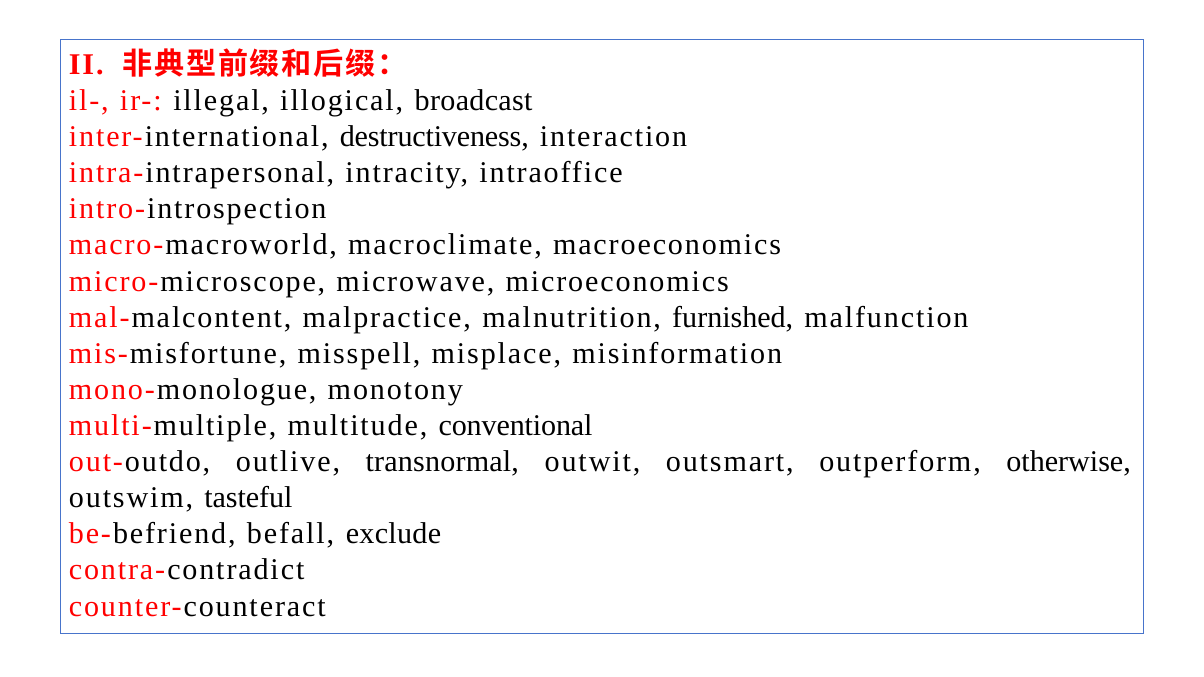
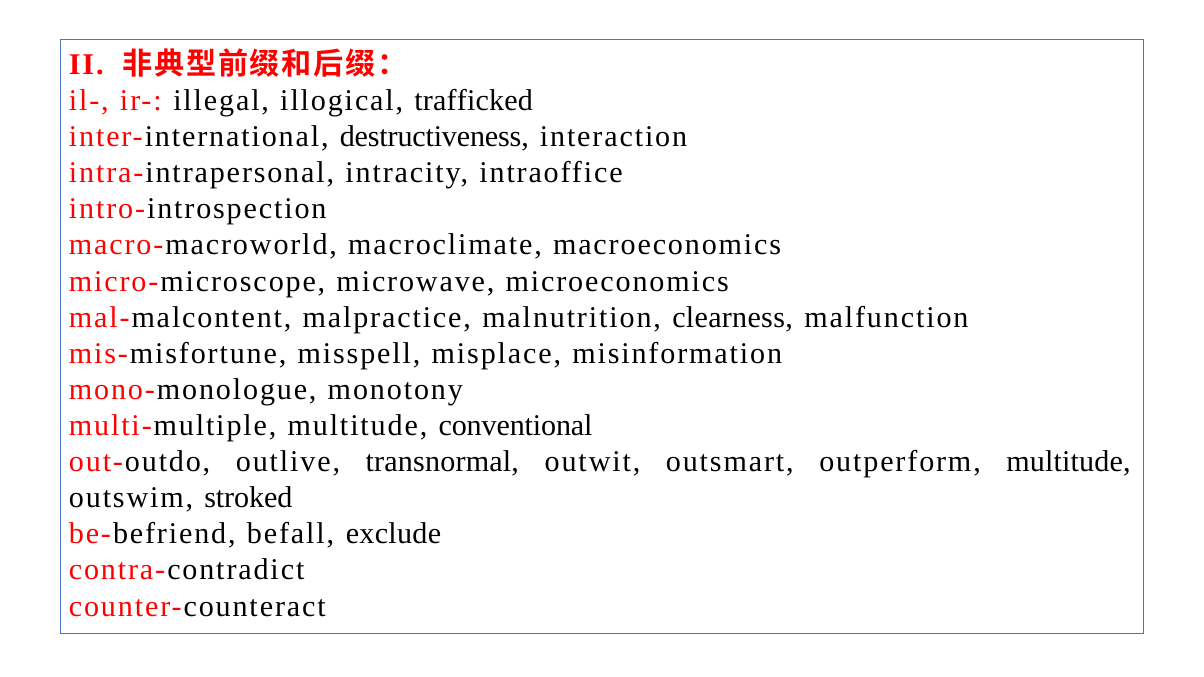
broadcast: broadcast -> trafficked (474, 101)
furnished: furnished -> clearness (733, 317)
outperform otherwise: otherwise -> multitude (1069, 462)
tasteful: tasteful -> stroked (248, 498)
